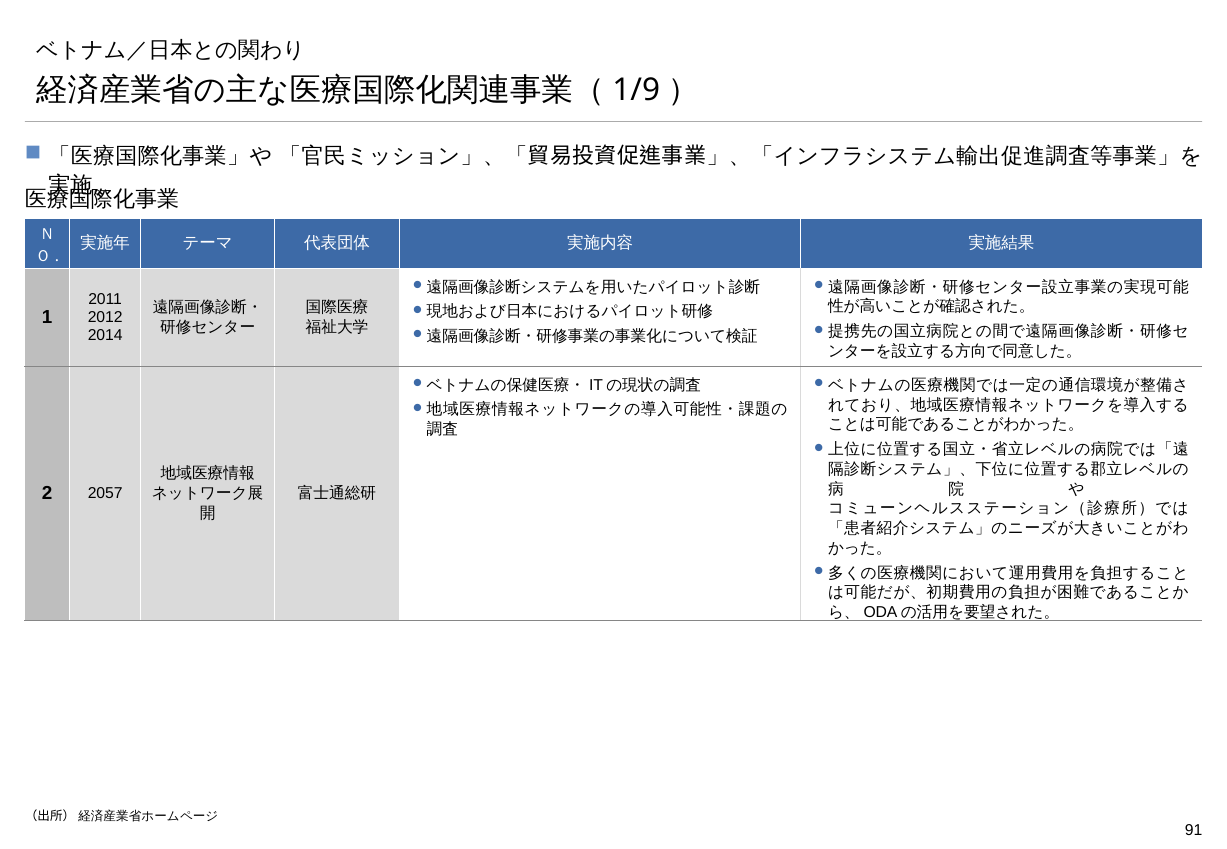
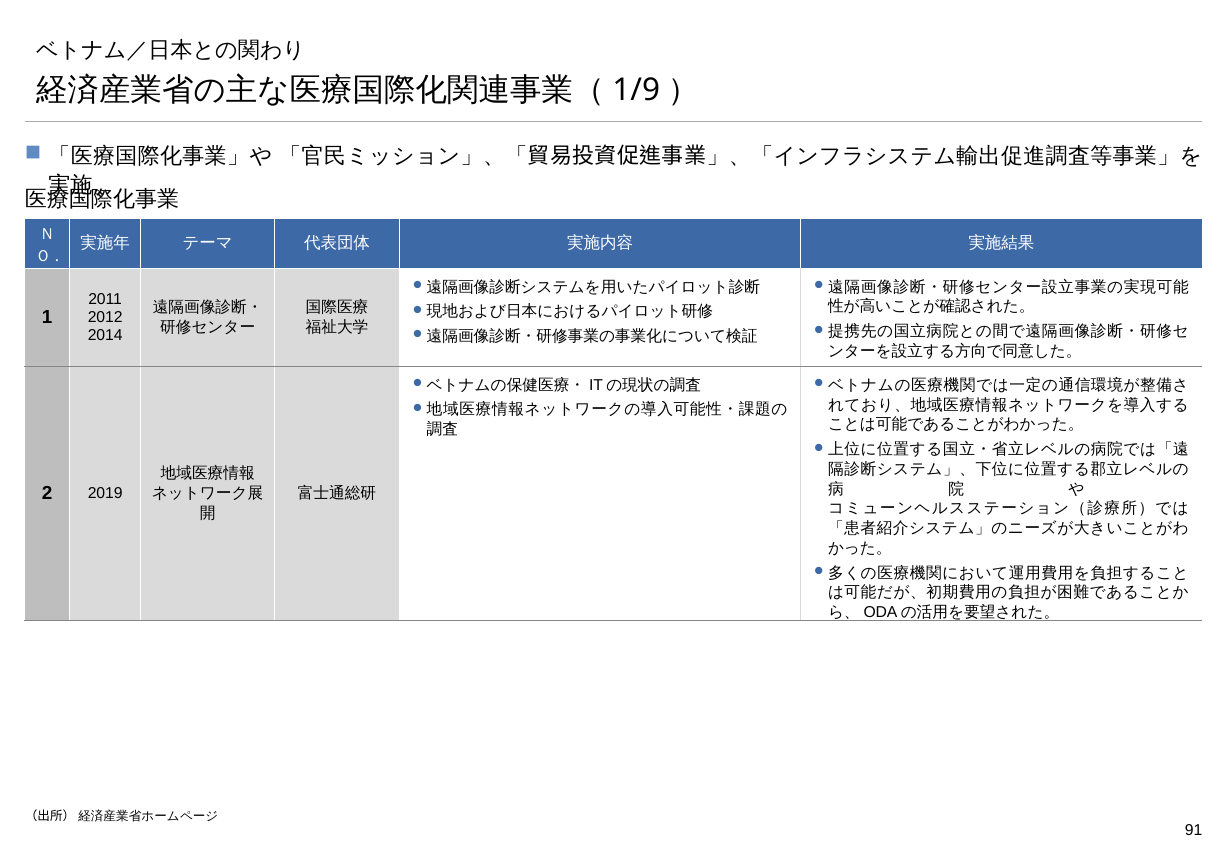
2057: 2057 -> 2019 (105, 494)
